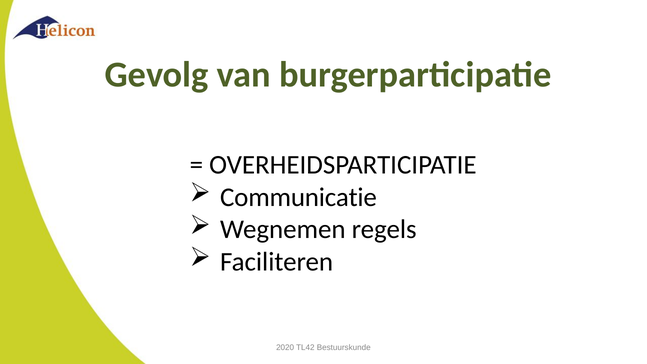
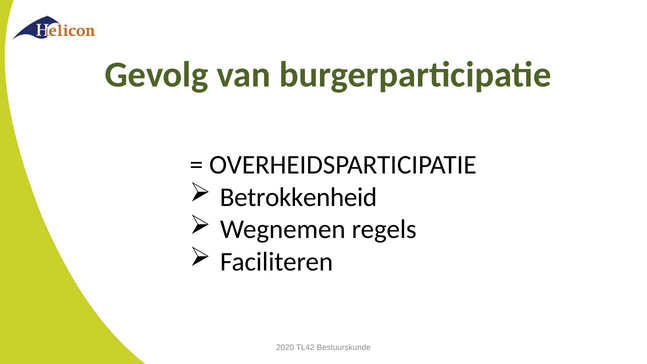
Communicatie: Communicatie -> Betrokkenheid (298, 197)
